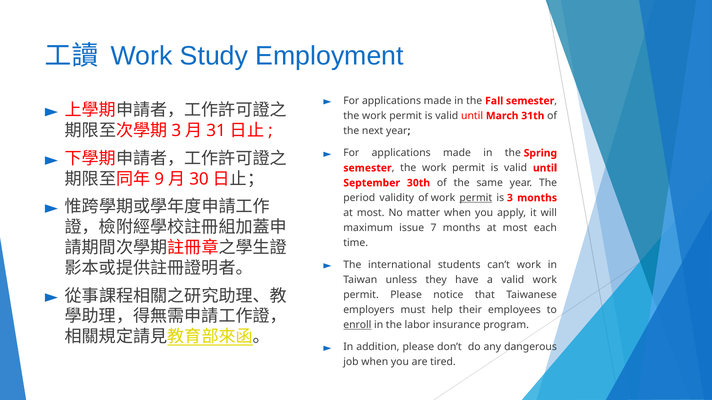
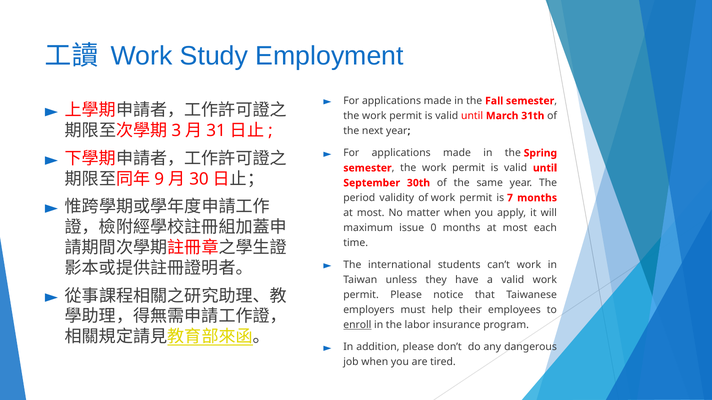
permit underline: present -> none (476, 198)
is 3: 3 -> 7 (510, 198)
7: 7 -> 0 (433, 228)
